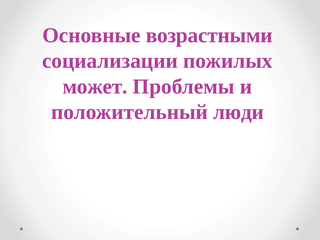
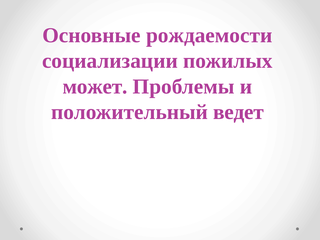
возрастными: возрастными -> рождаемости (209, 35)
люди: люди -> ведет (239, 112)
